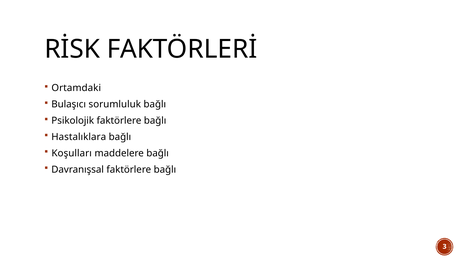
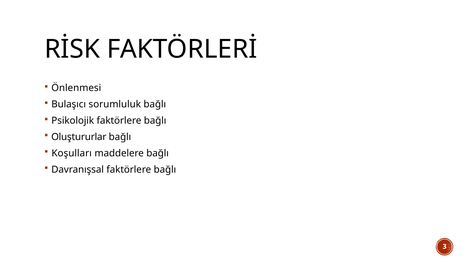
Ortamdaki: Ortamdaki -> Önlenmesi (76, 88)
Hastalıklara: Hastalıklara -> Oluştururlar (79, 137)
